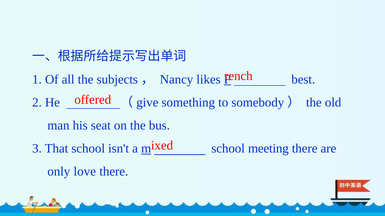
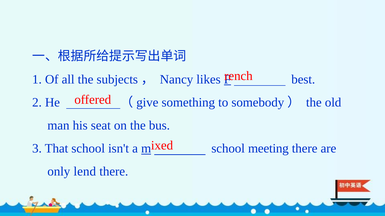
love: love -> lend (85, 172)
